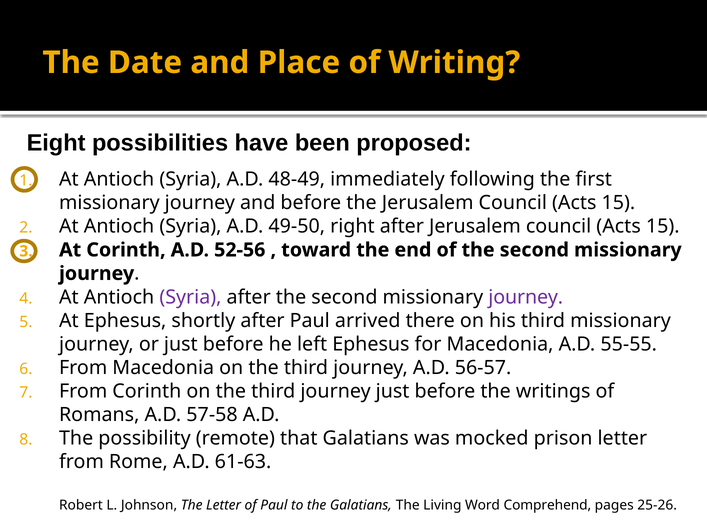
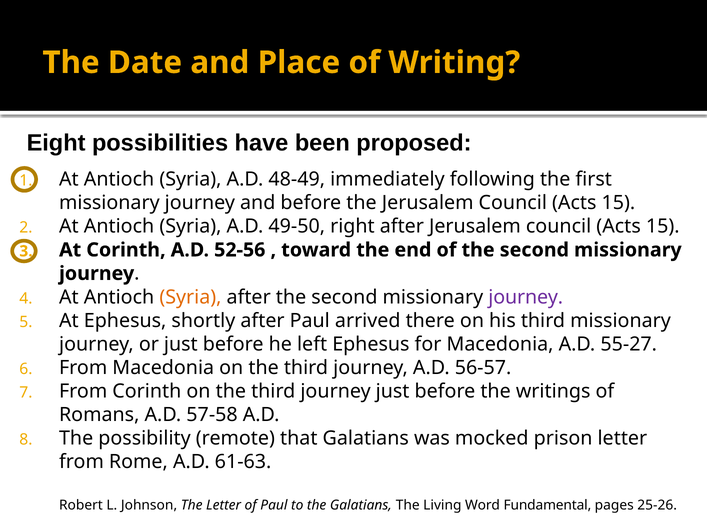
Syria colour: purple -> orange (190, 297)
55-55: 55-55 -> 55-27 (629, 344)
Comprehend: Comprehend -> Fundamental (547, 505)
